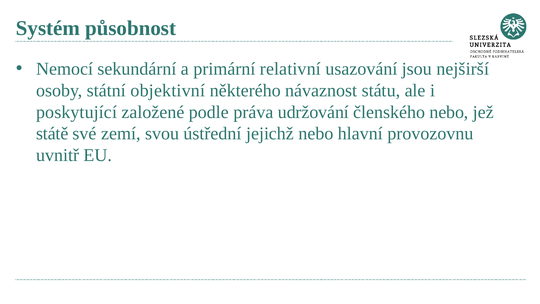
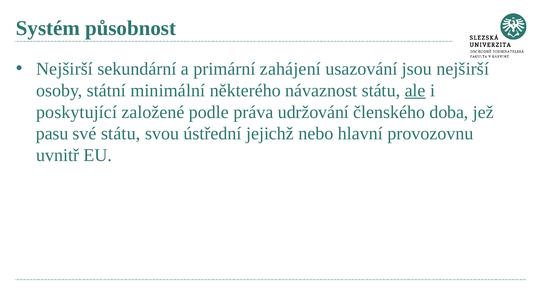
Nemocí: Nemocí -> Nejširší (65, 69)
relativní: relativní -> zahájení (290, 69)
objektivní: objektivní -> minimální (168, 90)
ale underline: none -> present (415, 90)
členského nebo: nebo -> doba (449, 112)
státě: státě -> pasu (52, 134)
své zemí: zemí -> státu (121, 134)
